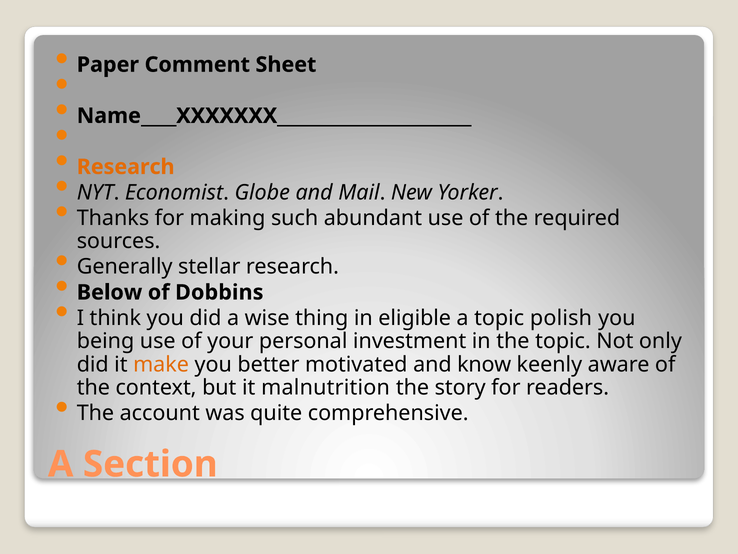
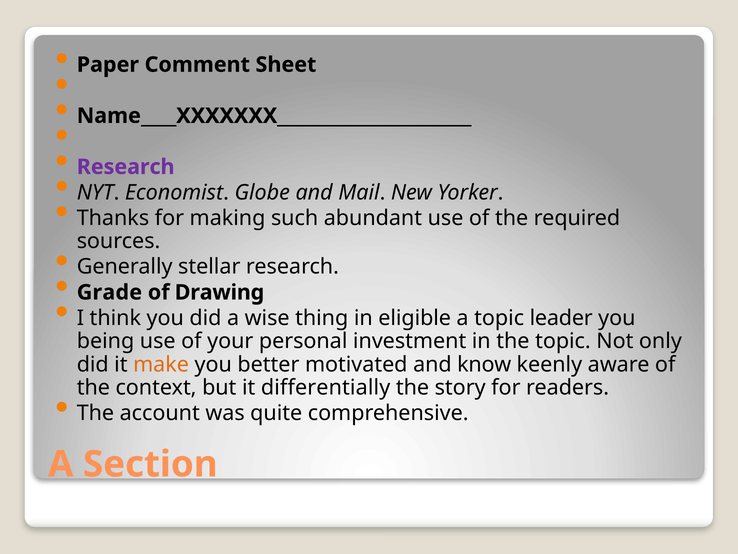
Research colour: orange -> purple (126, 167)
Below: Below -> Grade (109, 292)
Dobbins: Dobbins -> Drawing (219, 292)
polish: polish -> leader (561, 318)
malnutrition: malnutrition -> differentially (326, 387)
